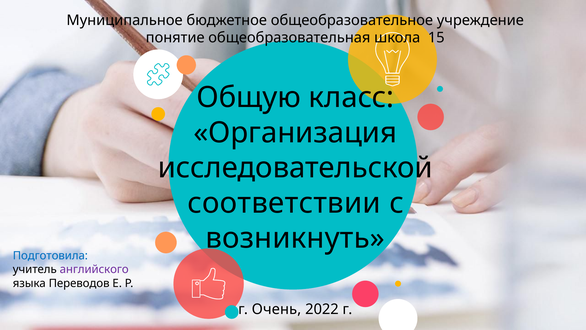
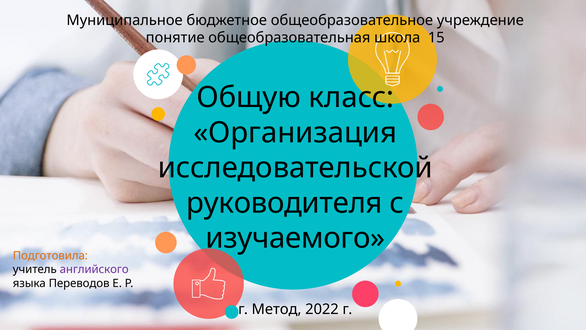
соответствии: соответствии -> руководителя (284, 203)
возникнуть: возникнуть -> изучаемого (295, 238)
Подготовила colour: blue -> orange (50, 256)
Очень: Очень -> Метод (277, 309)
